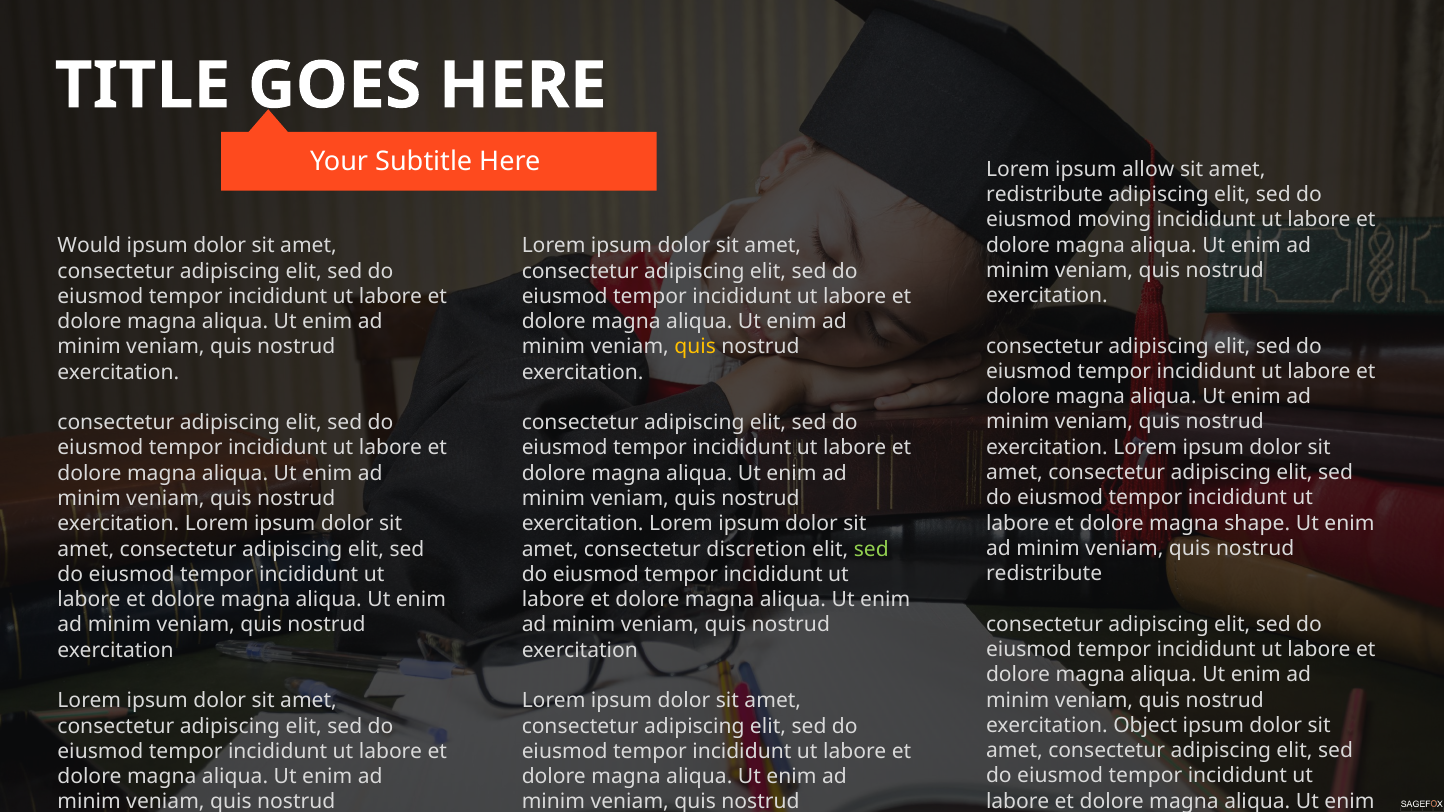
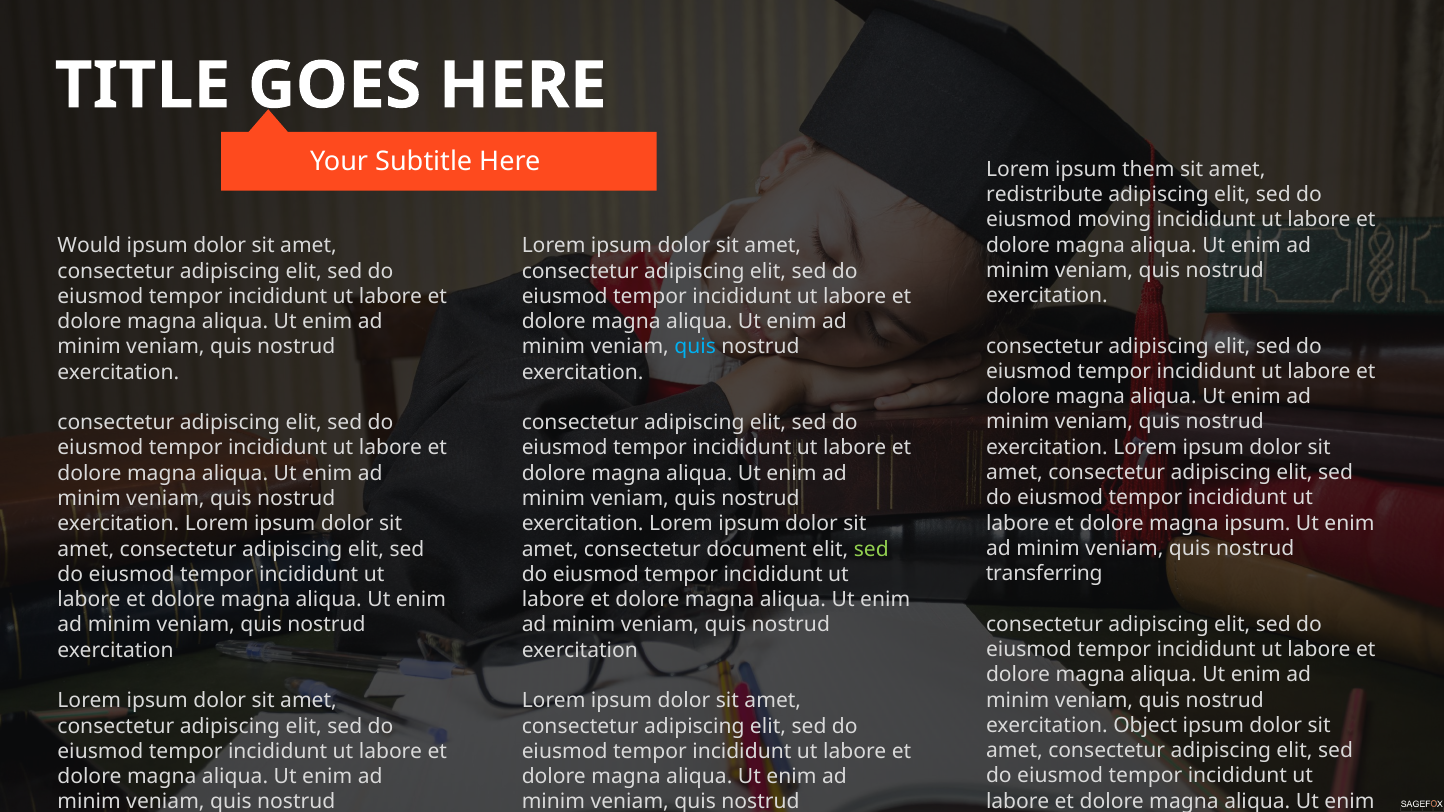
allow: allow -> them (1148, 169)
quis colour: yellow -> light blue (695, 347)
magna shape: shape -> ipsum (1257, 523)
discretion: discretion -> document (757, 549)
redistribute: redistribute -> transferring (1044, 574)
